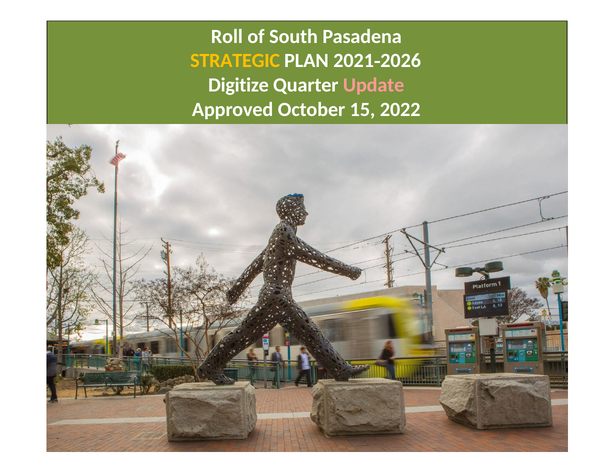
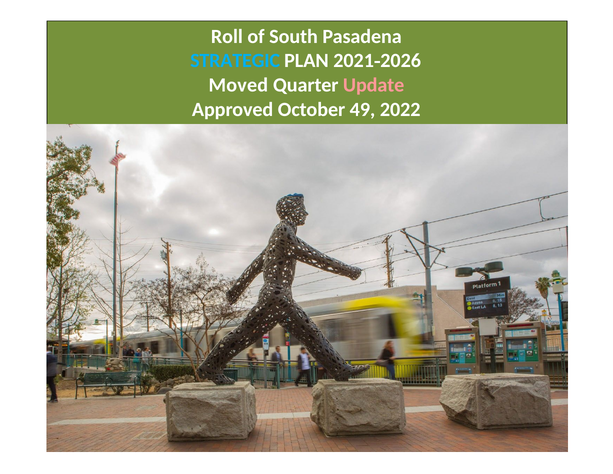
STRATEGIC colour: yellow -> light blue (235, 61)
Digitize: Digitize -> Moved (238, 85)
15: 15 -> 49 (362, 109)
